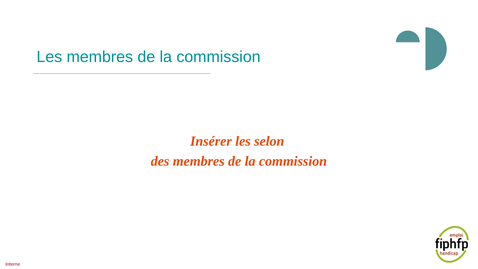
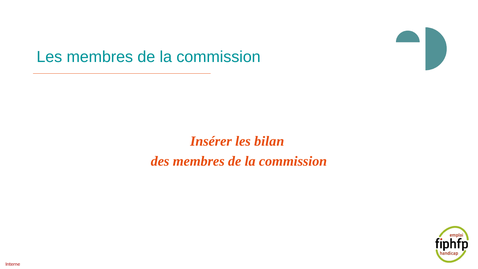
selon: selon -> bilan (269, 141)
